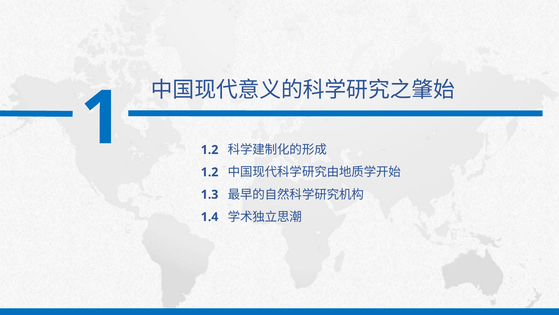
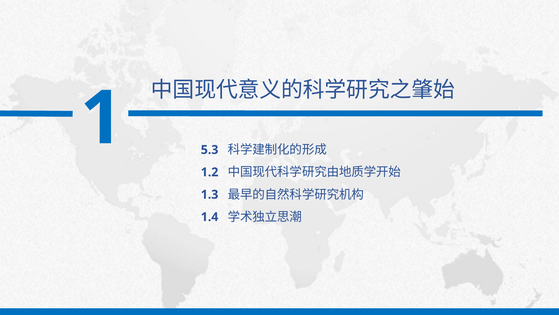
1.2: 1.2 -> 5.3 (210, 150)
